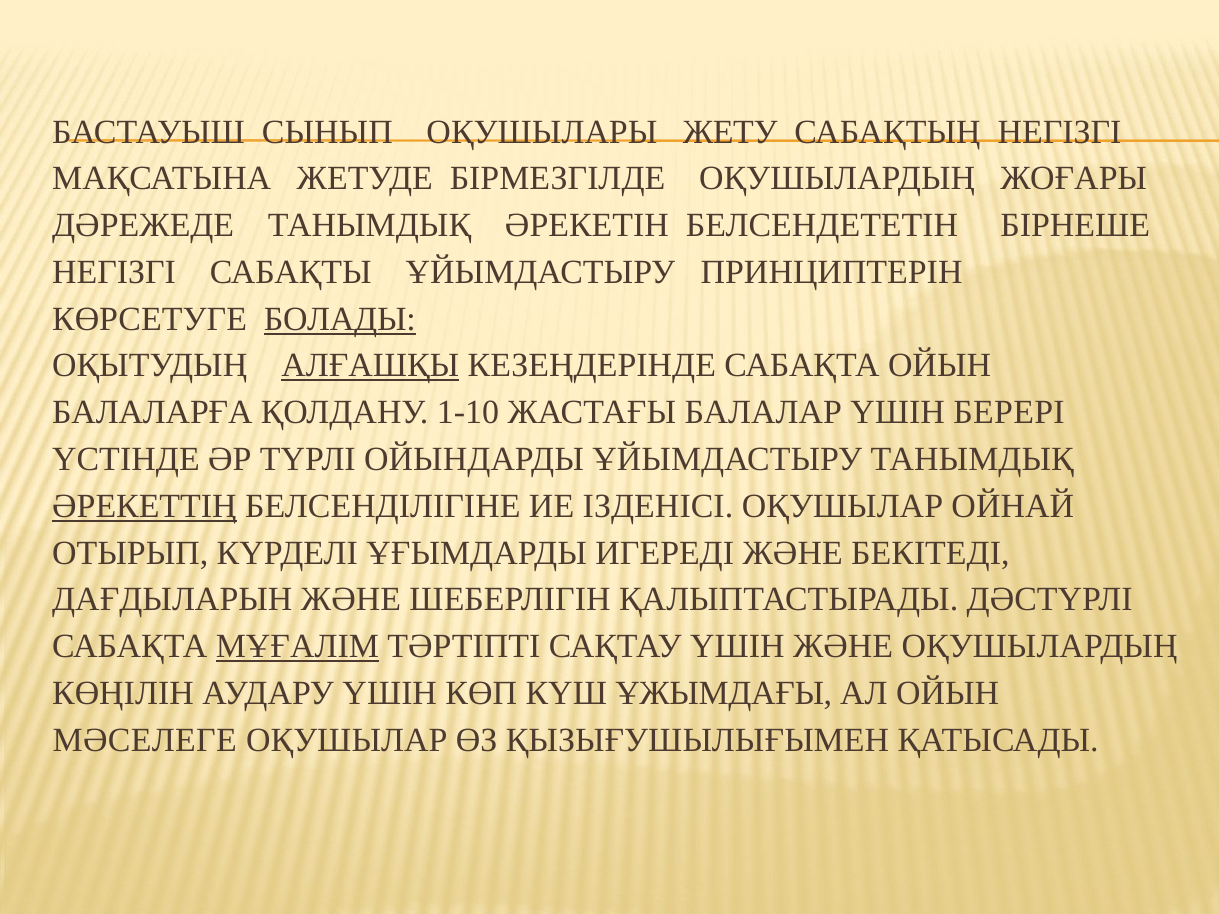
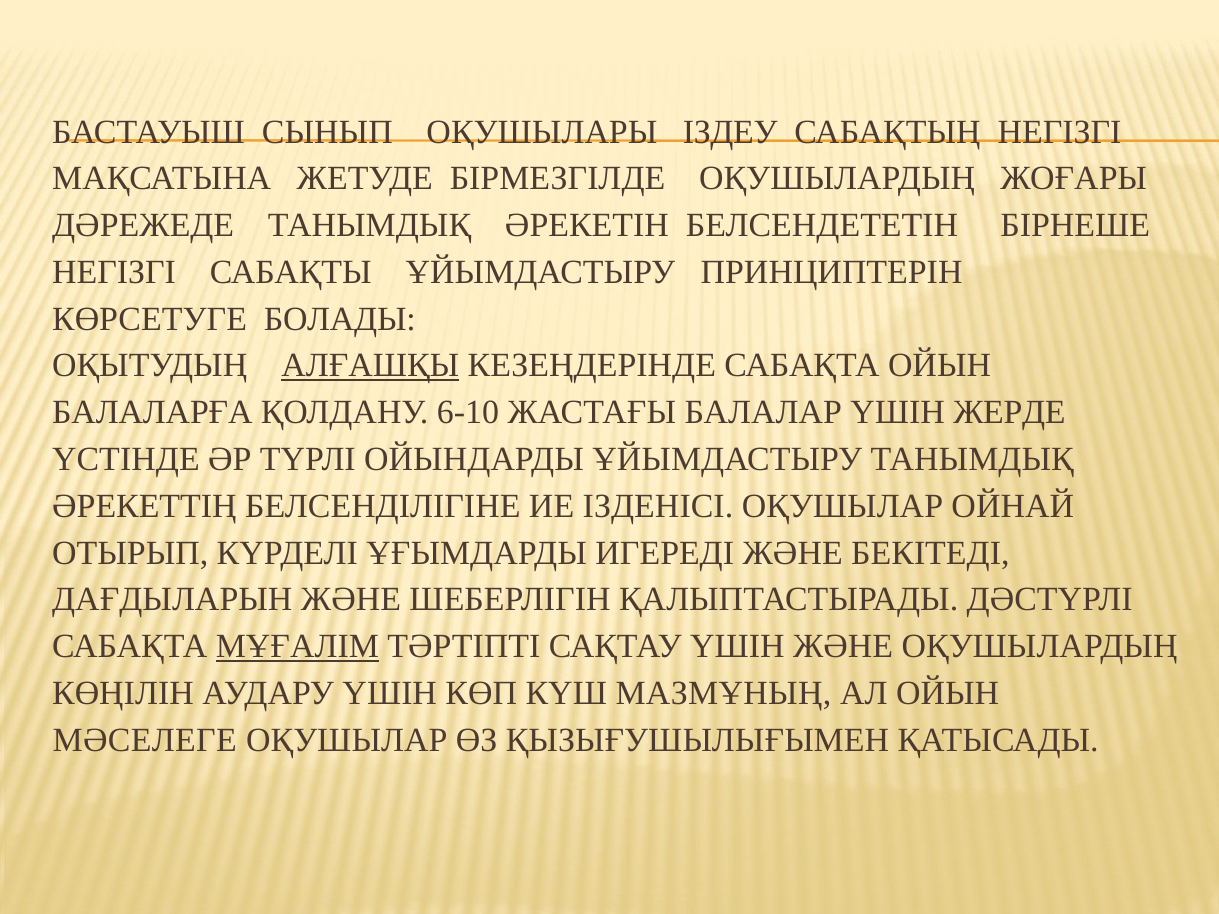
ЖЕТУ: ЖЕТУ -> ІЗДЕУ (730, 132)
БОЛАДЫ underline: present -> none (340, 319)
1-10: 1-10 -> 6-10 (468, 413)
БЕРЕРІ: БЕРЕРІ -> ЖЕРДЕ (1009, 413)
ӘРЕКЕТТІҢ underline: present -> none (144, 506)
ҰЖЫМДАҒЫ: ҰЖЫМДАҒЫ -> МАЗМҰНЫҢ (723, 693)
